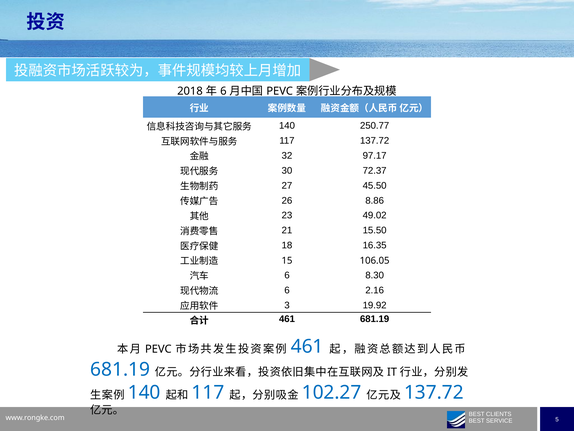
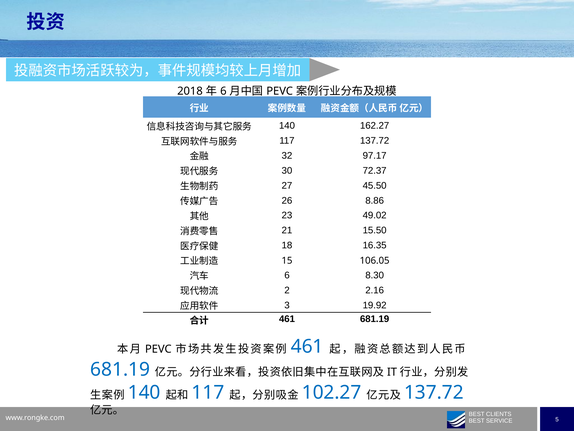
250.77: 250.77 -> 162.27 (375, 126)
6: 6 -> 2 (287, 290)
